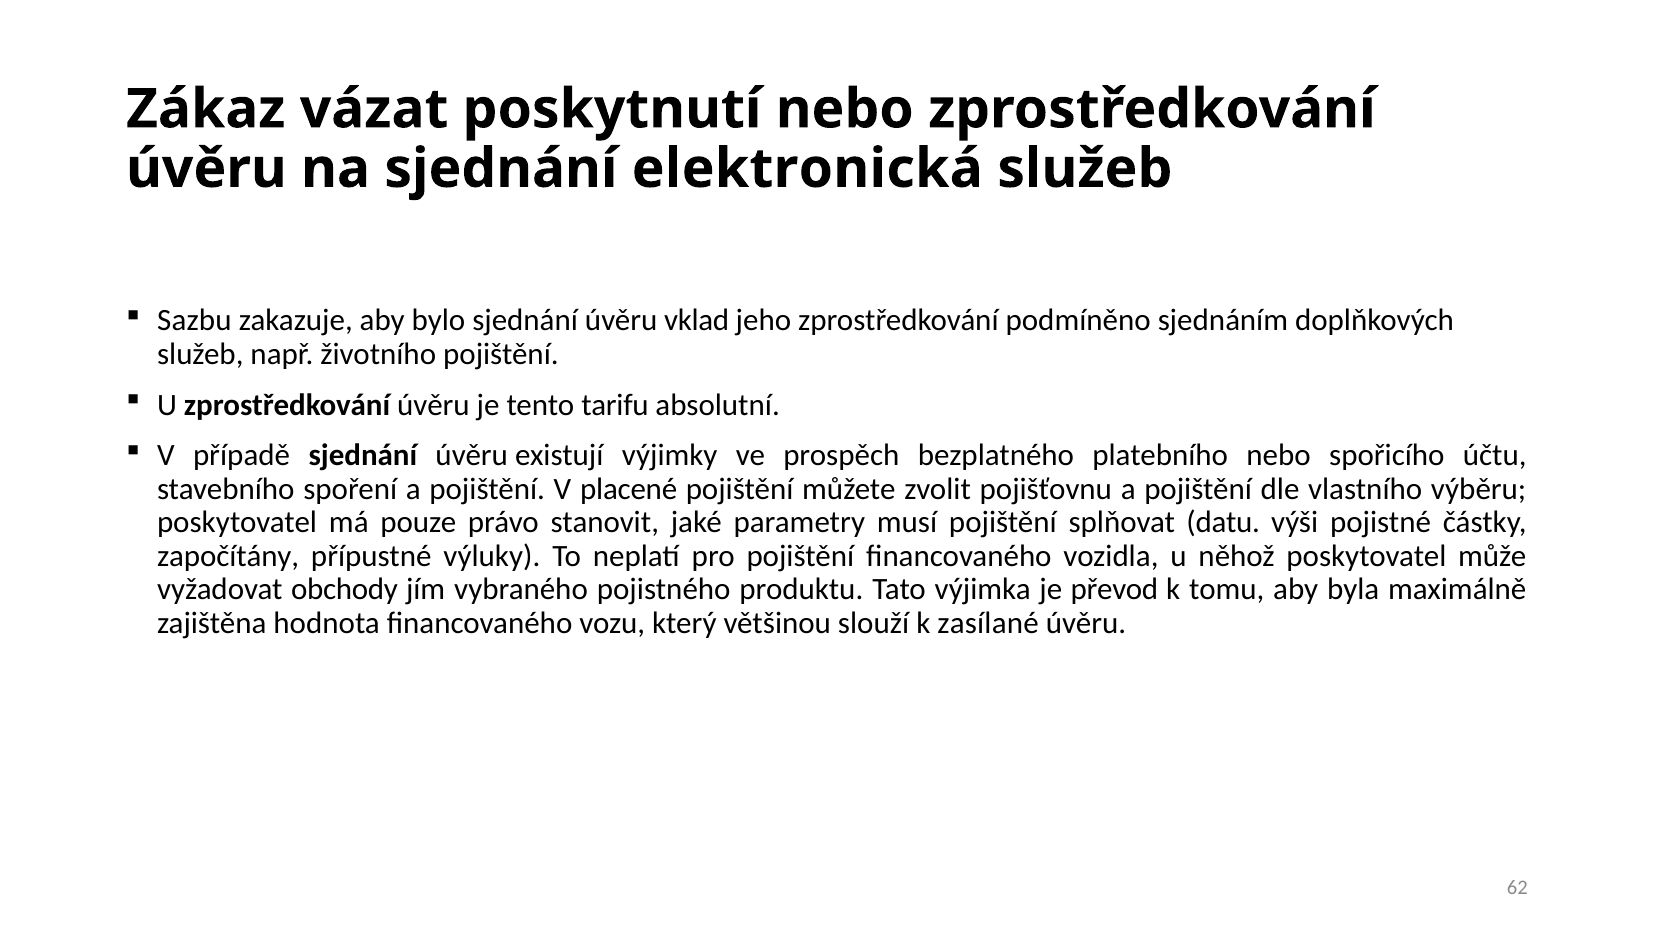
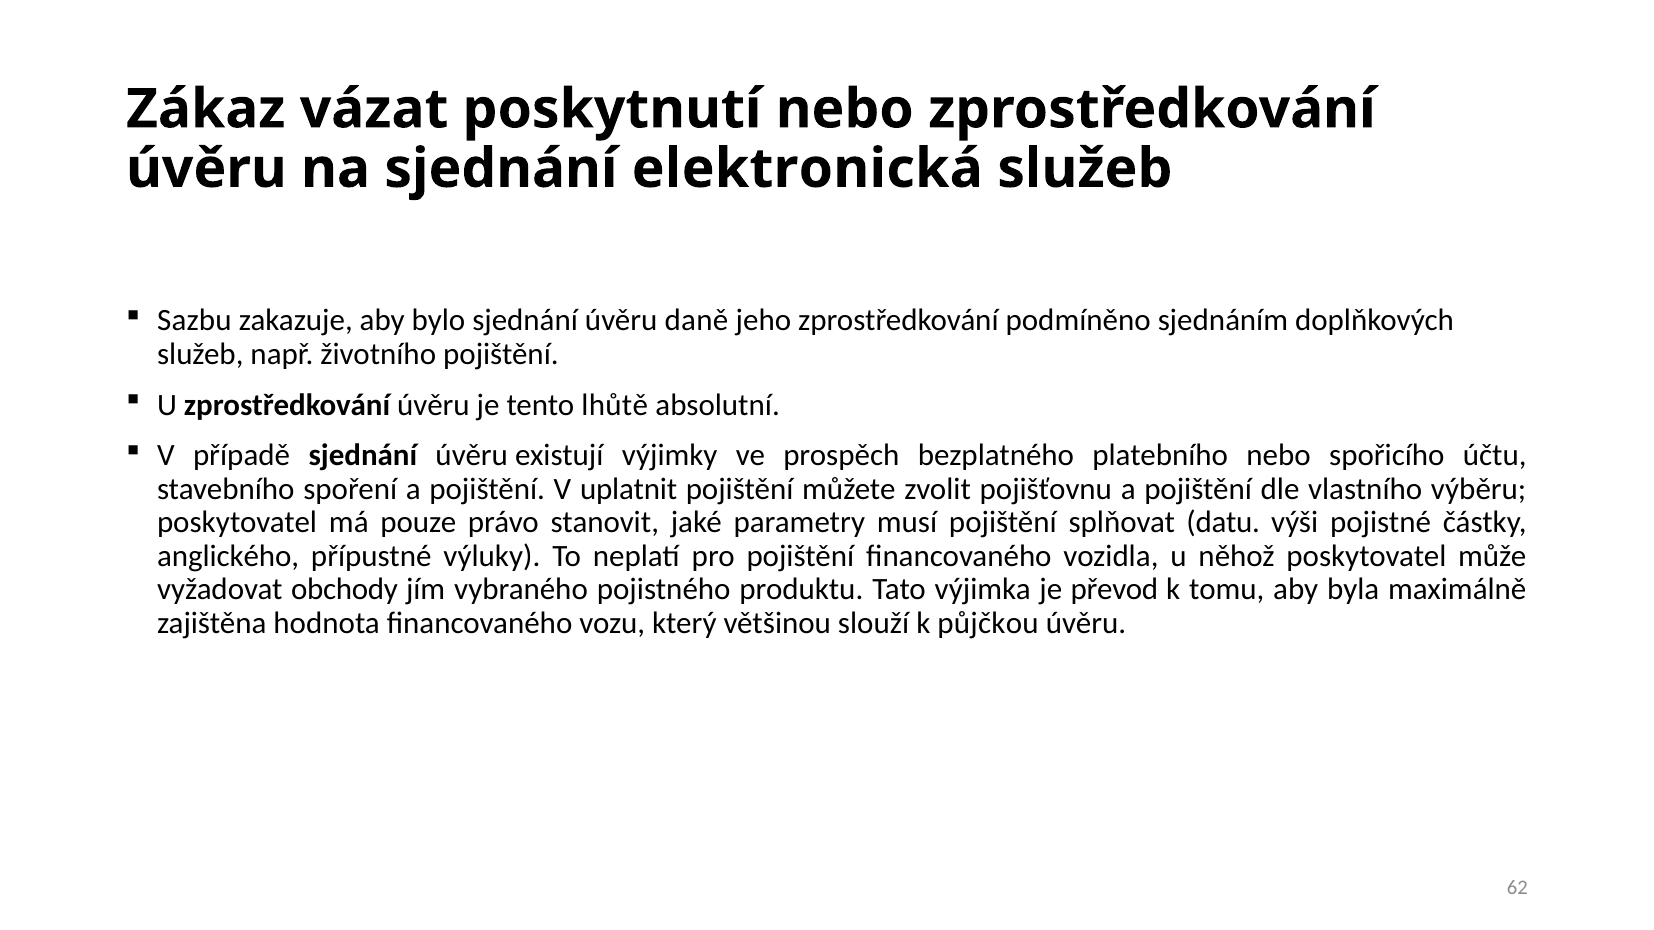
vklad: vklad -> daně (696, 321)
tarifu: tarifu -> lhůtě (615, 405)
placené: placené -> uplatnit (629, 489)
započítány: započítány -> anglického (228, 556)
zasílané: zasílané -> půjčkou (988, 623)
